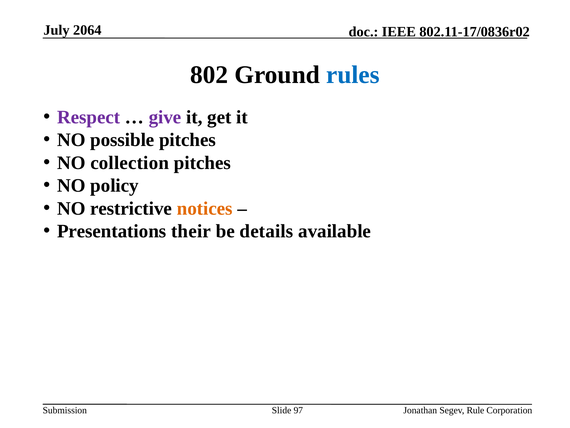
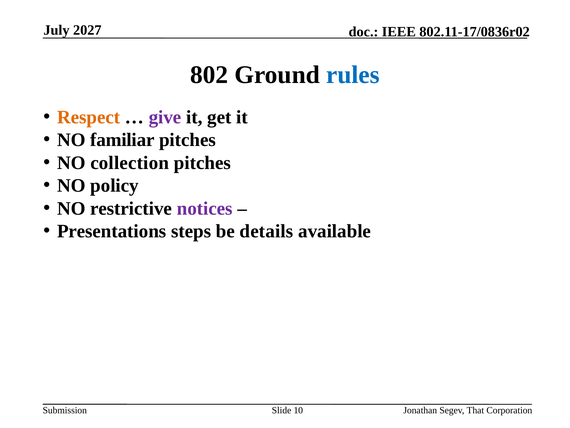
2064: 2064 -> 2027 (87, 30)
Respect colour: purple -> orange (89, 117)
possible: possible -> familiar (122, 140)
notices colour: orange -> purple (205, 208)
their: their -> steps (191, 231)
97: 97 -> 10 (298, 410)
Rule: Rule -> That (475, 410)
